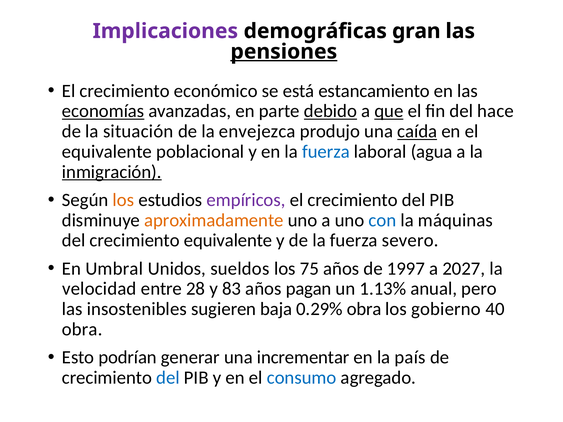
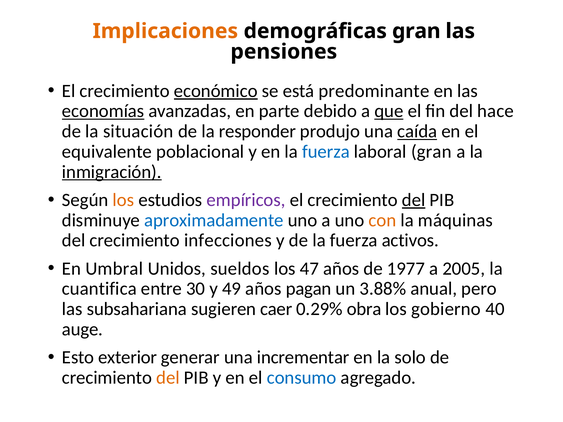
Implicaciones colour: purple -> orange (165, 31)
pensiones underline: present -> none (284, 52)
económico underline: none -> present (216, 91)
estancamiento: estancamiento -> predominante (374, 91)
debido underline: present -> none (330, 111)
envejezca: envejezca -> responder (257, 131)
laboral agua: agua -> gran (431, 152)
del underline: none -> present (414, 200)
aproximadamente colour: orange -> blue (214, 220)
con colour: blue -> orange (382, 220)
crecimiento equivalente: equivalente -> infecciones (228, 241)
severo: severo -> activos (410, 241)
75: 75 -> 47 (309, 269)
1997: 1997 -> 1977 (406, 269)
2027: 2027 -> 2005 (464, 269)
velocidad: velocidad -> cuantifica (99, 289)
28: 28 -> 30 (196, 289)
83: 83 -> 49 (232, 289)
1.13%: 1.13% -> 3.88% (383, 289)
insostenibles: insostenibles -> subsahariana (137, 309)
baja: baja -> caer (276, 309)
obra: obra -> auge (82, 329)
podrían: podrían -> exterior (128, 358)
país: país -> solo (410, 358)
del colour: blue -> orange (168, 378)
